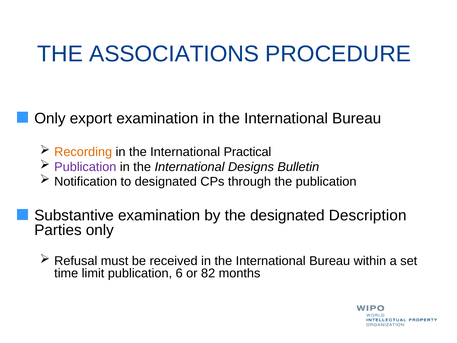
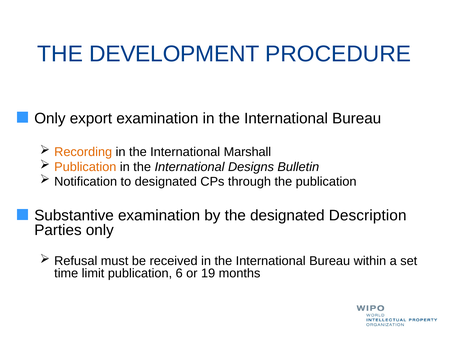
ASSOCIATIONS: ASSOCIATIONS -> DEVELOPMENT (174, 54)
Practical: Practical -> Marshall (247, 152)
Publication colour: purple -> orange (85, 167)
82: 82 -> 19 (208, 273)
